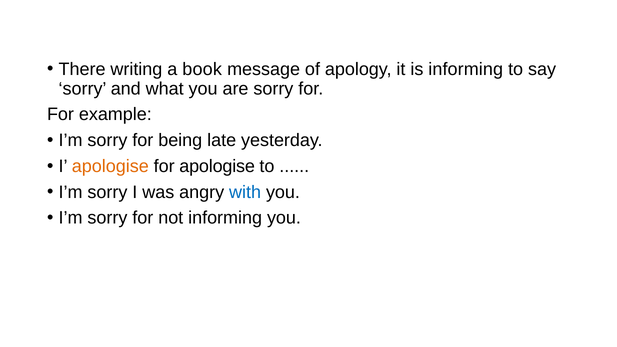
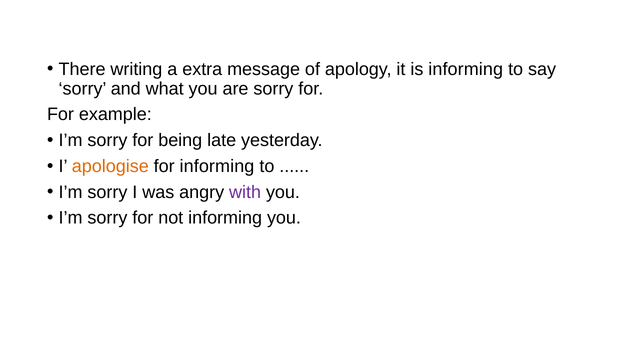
book: book -> extra (202, 69)
for apologise: apologise -> informing (217, 166)
with colour: blue -> purple (245, 192)
